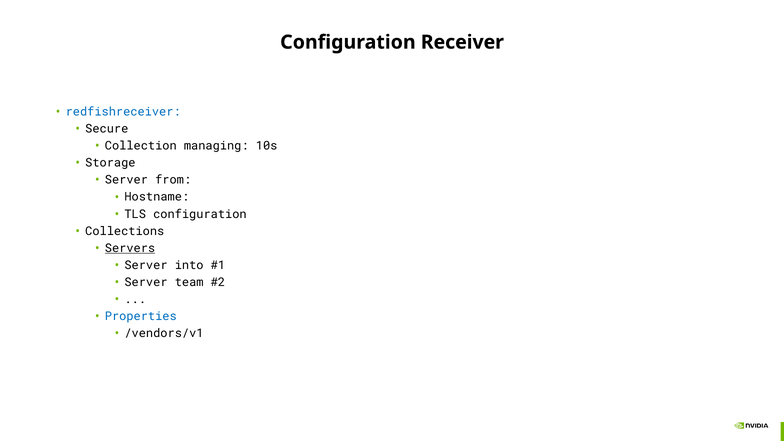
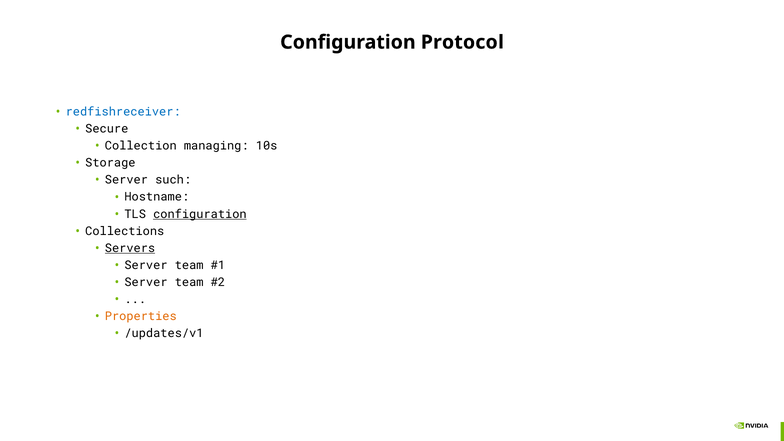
Receiver: Receiver -> Protocol (462, 42)
from: from -> such (173, 180)
configuration underline: none -> present (200, 214)
into: into -> team (189, 265)
Properties colour: blue -> orange (141, 316)
/vendors/v1: /vendors/v1 -> /updates/v1 (164, 333)
